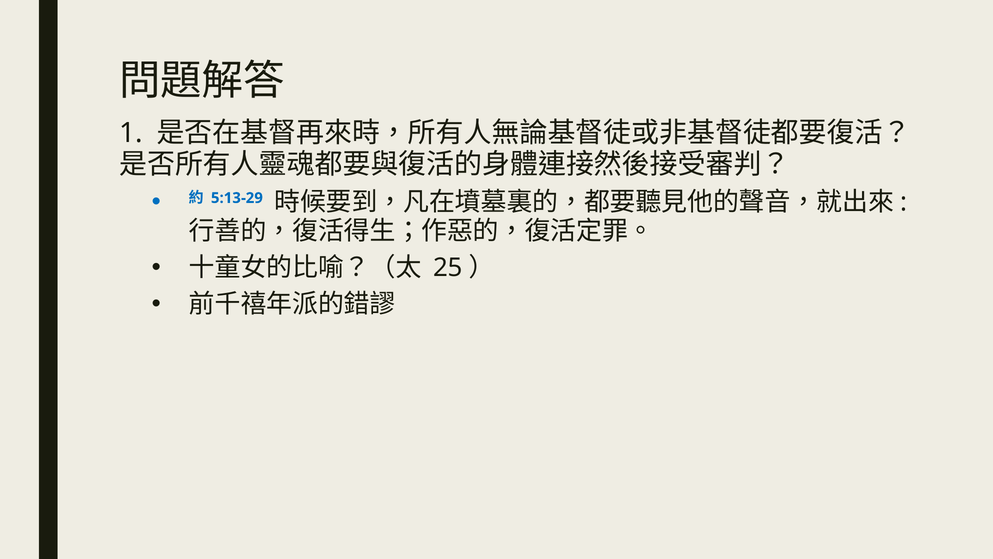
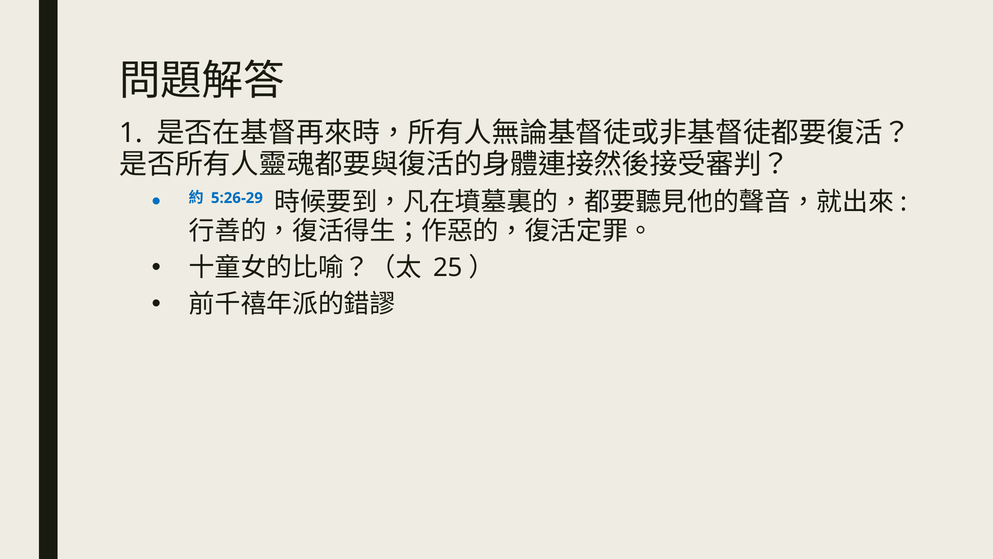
5:13-29: 5:13-29 -> 5:26-29 (237, 198)
